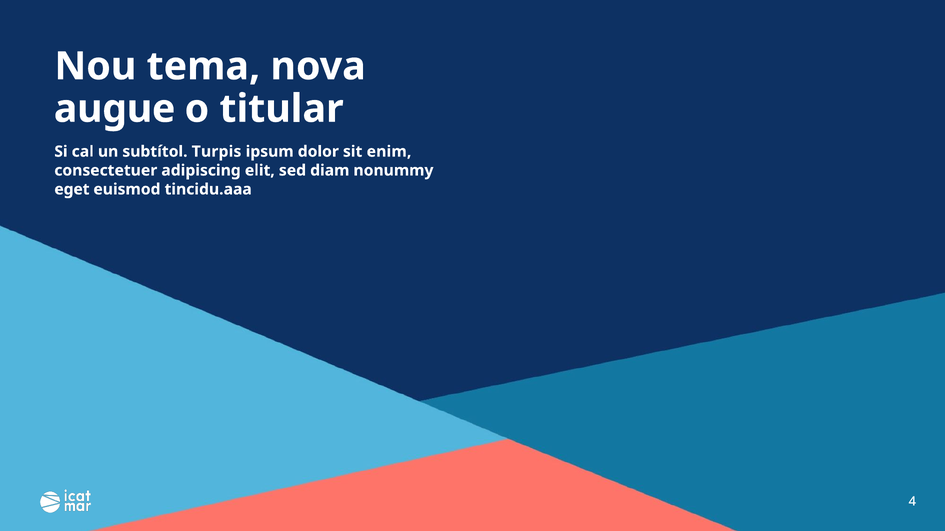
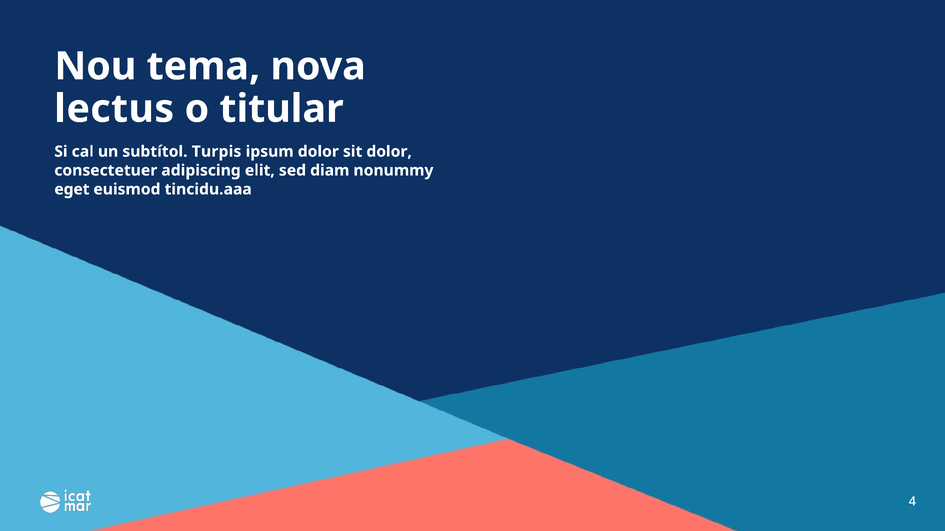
augue: augue -> lectus (114, 109)
sit enim: enim -> dolor (389, 152)
